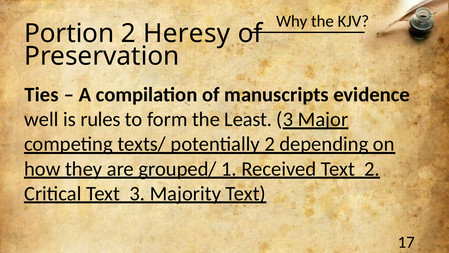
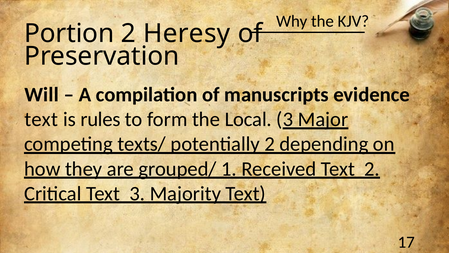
Ties: Ties -> Will (42, 95)
well: well -> text (41, 119)
Least: Least -> Local (248, 119)
